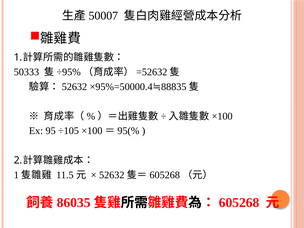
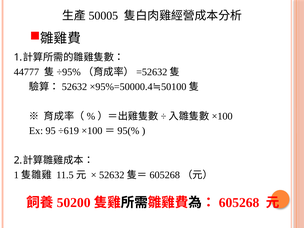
50007: 50007 -> 50005 (103, 16)
50333: 50333 -> 44777 (26, 72)
88835: 88835 -> 50100 (174, 87)
÷105: ÷105 -> ÷619 (69, 131)
86035: 86035 -> 50200 (74, 203)
